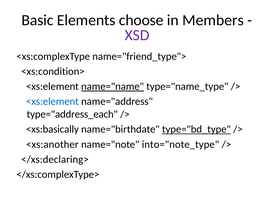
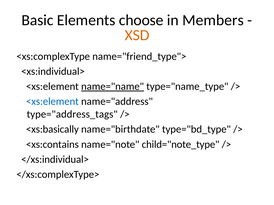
XSD colour: purple -> orange (137, 35)
<xs:condition>: <xs:condition> -> <xs:individual> (53, 72)
type="address_each: type="address_each -> type="address_tags (72, 114)
type="bd_type underline: present -> none (196, 130)
<xs:another: <xs:another -> <xs:contains (52, 145)
into="note_type: into="note_type -> child="note_type (181, 145)
</xs:declaring>: </xs:declaring> -> </xs:individual> (55, 160)
